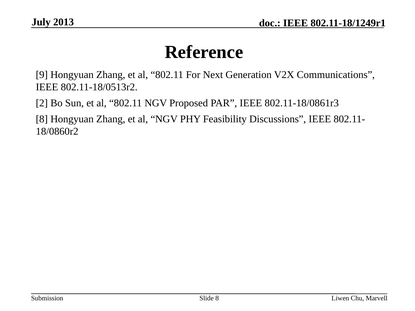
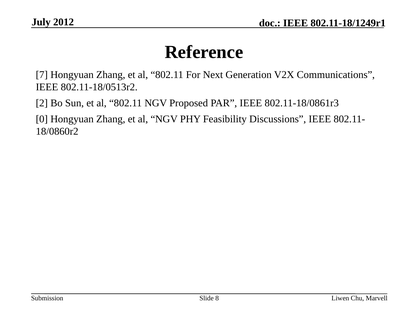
2013: 2013 -> 2012 (64, 22)
9: 9 -> 7 (42, 75)
8: 8 -> 0 (42, 119)
